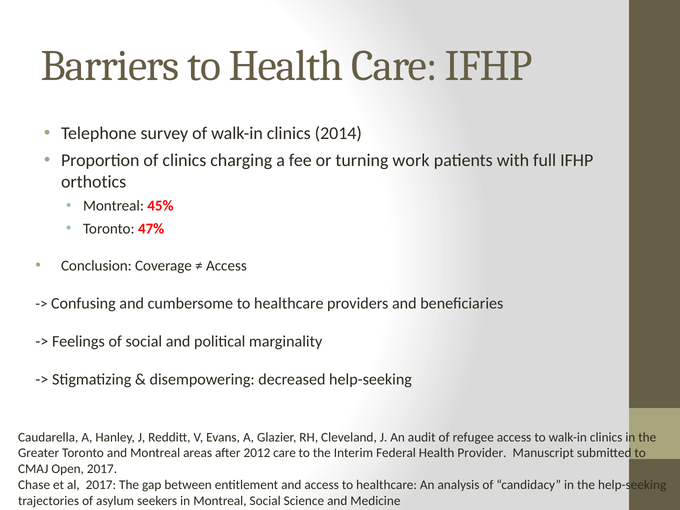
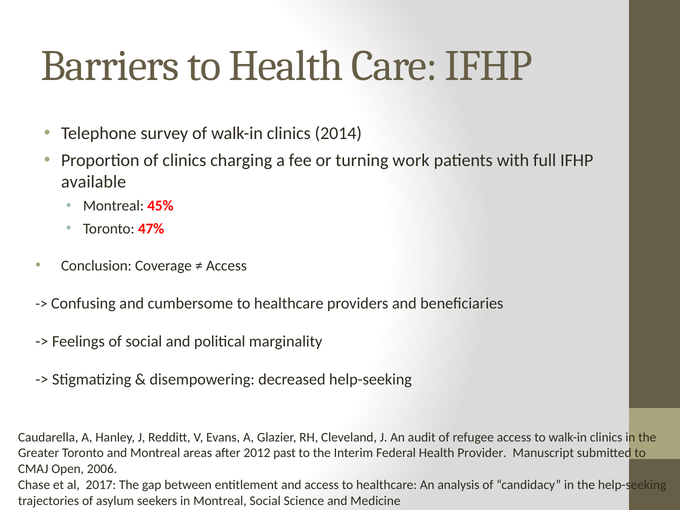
orthotics: orthotics -> available (94, 182)
2012 care: care -> past (285, 453)
Open 2017: 2017 -> 2006 (102, 469)
